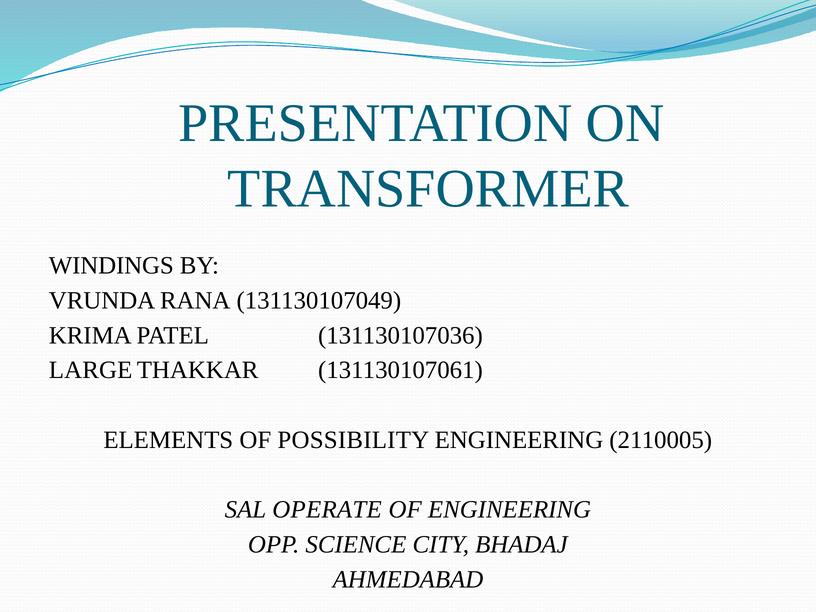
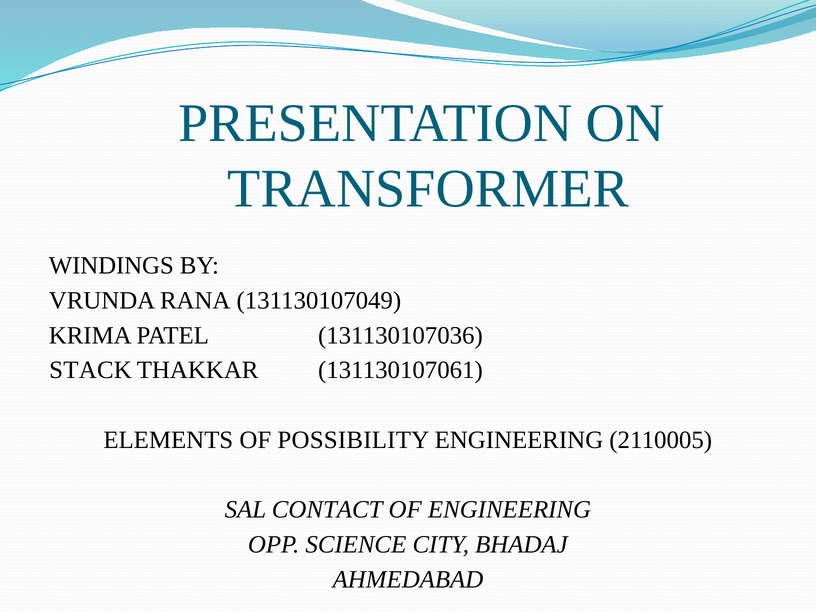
LARGE: LARGE -> STACK (91, 370)
OPERATE: OPERATE -> CONTACT (327, 510)
